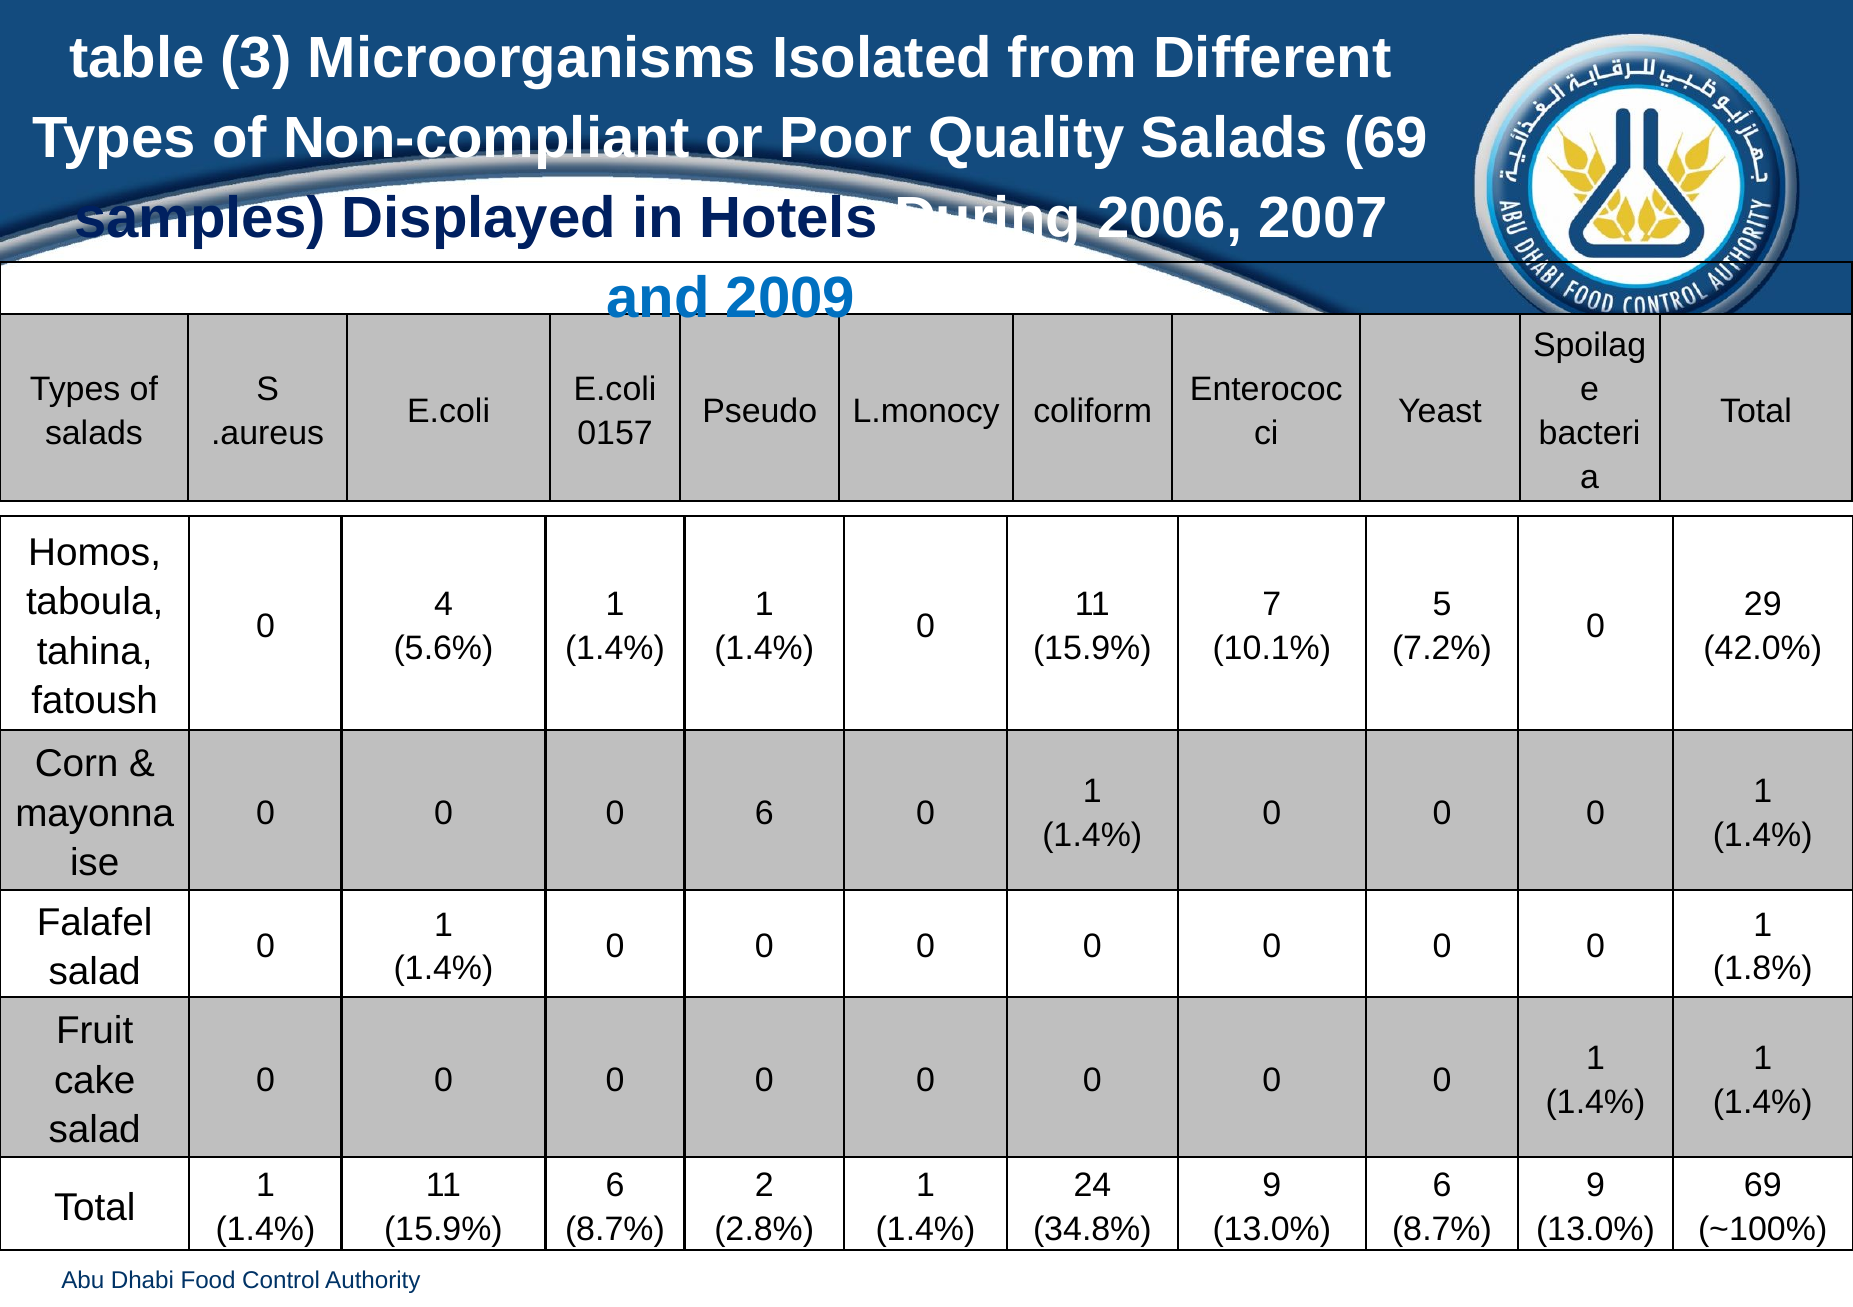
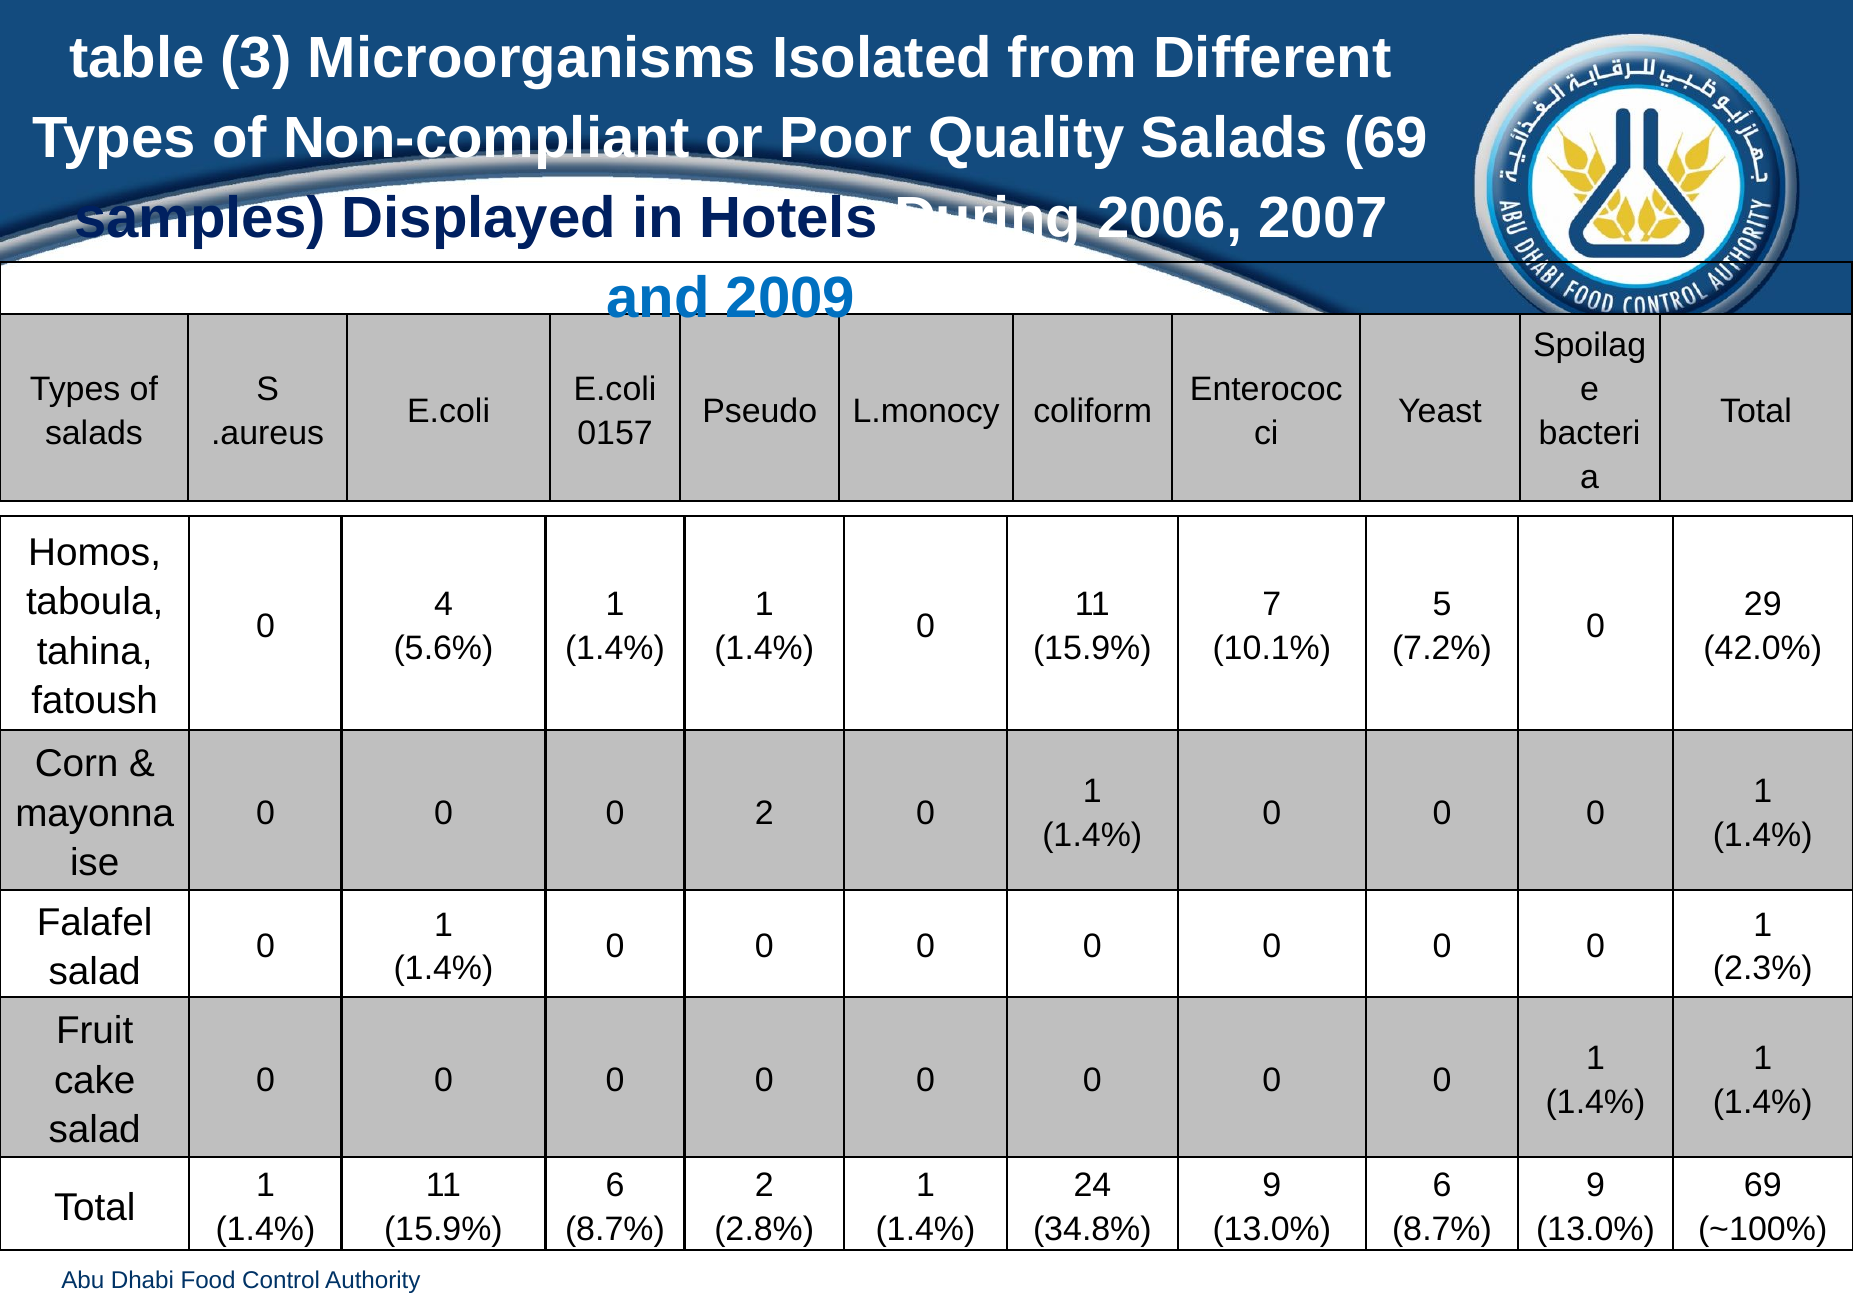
0 6: 6 -> 2 (764, 813)
1.8%: 1.8% -> 2.3% (1763, 969)
